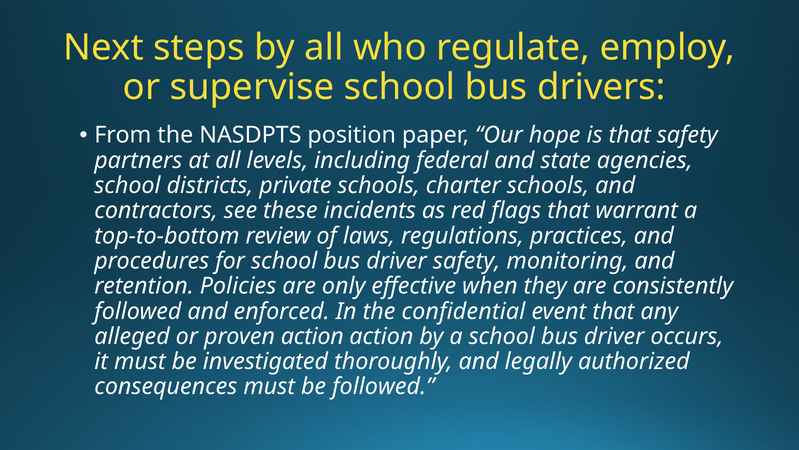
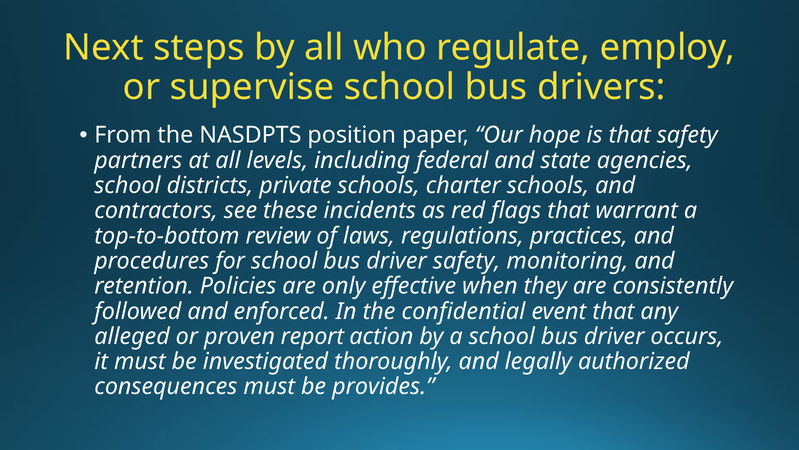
proven action: action -> report (312, 336)
be followed: followed -> provides (383, 386)
